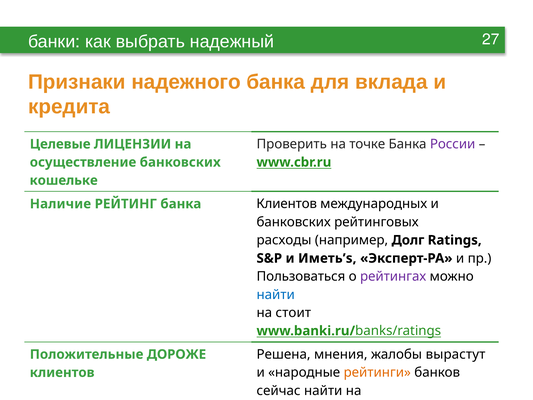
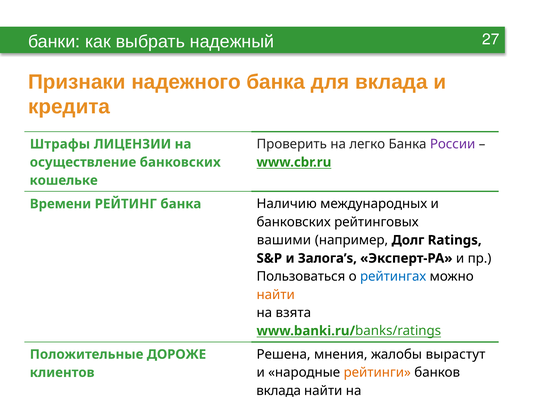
точке: точке -> легко (367, 144)
Целевые: Целевые -> Штрафы (60, 144)
Наличие: Наличие -> Времени (60, 204)
банка Клиентов: Клиентов -> Наличию (287, 204)
расходы: расходы -> вашими (284, 240)
Иметь’s: Иметь’s -> Залога’s (327, 258)
рейтингах colour: purple -> blue (393, 276)
найти colour: blue -> orange (276, 294)
стоит: стоит -> взята (293, 313)
сейчас: сейчас -> вклада (279, 390)
